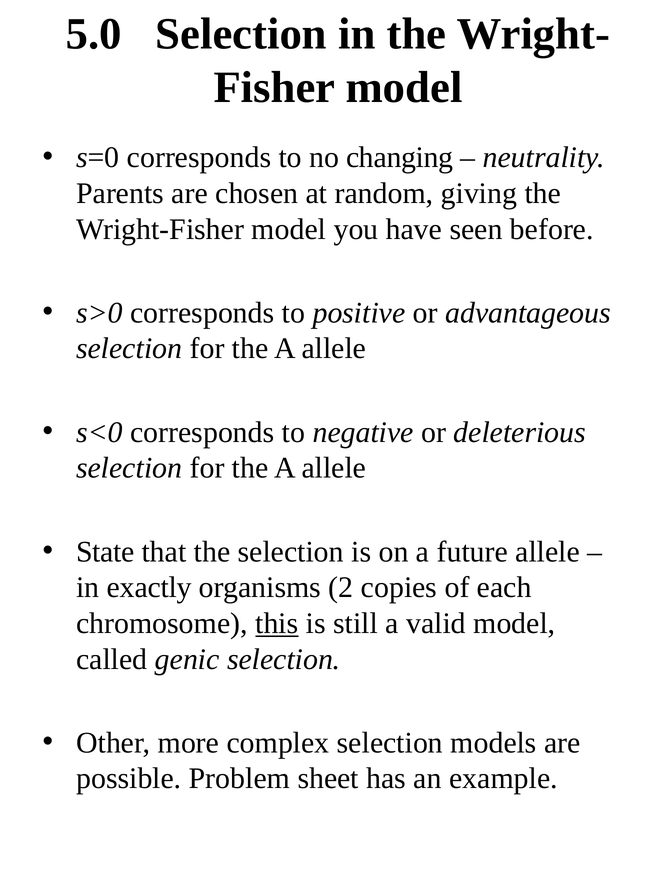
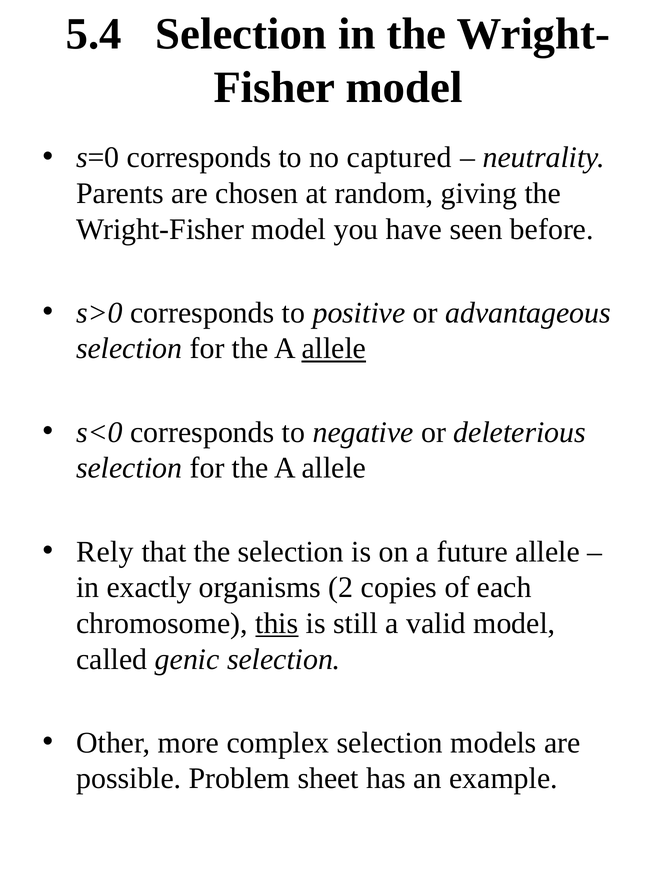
5.0: 5.0 -> 5.4 (94, 34)
changing: changing -> captured (399, 157)
allele underline: none -> present (334, 349)
State: State -> Rely (105, 552)
